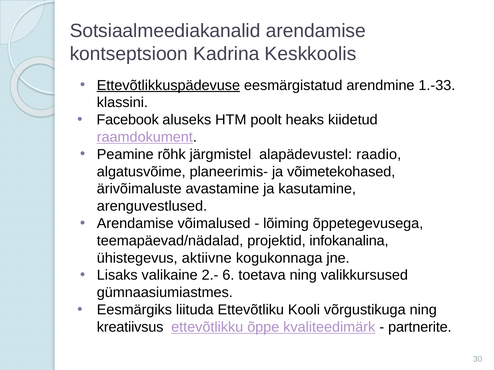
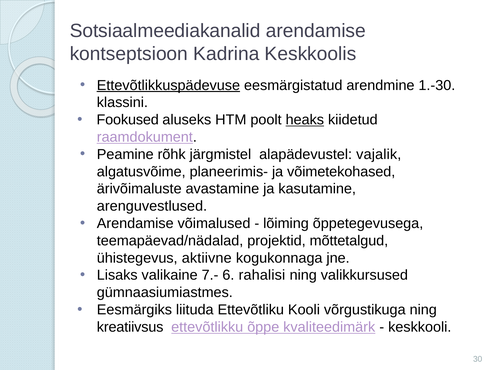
1.-33: 1.-33 -> 1.-30 (437, 85)
Facebook: Facebook -> Fookused (128, 120)
heaks underline: none -> present (305, 120)
raadio: raadio -> vajalik (379, 155)
infokanalina: infokanalina -> mõttetalgud (349, 241)
2.-: 2.- -> 7.- (210, 276)
toetava: toetava -> rahalisi (262, 276)
partnerite: partnerite -> keskkooli (420, 327)
